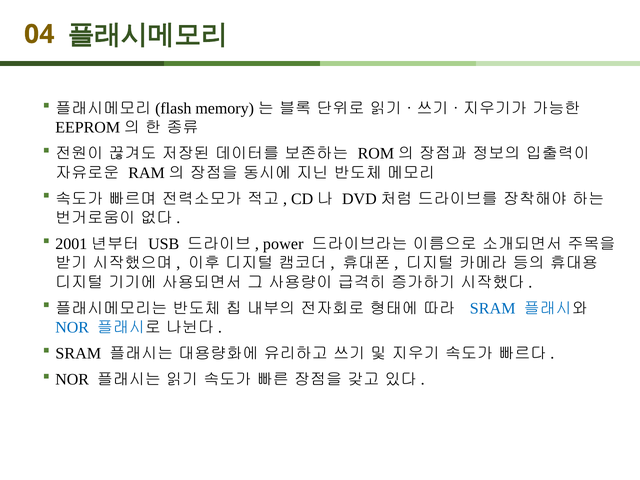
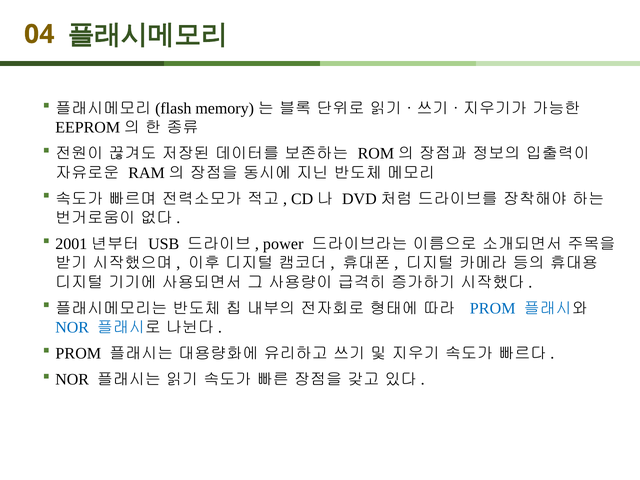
SRAM: SRAM -> PROM (493, 308)
SRAM: SRAM -> PROM (78, 353)
